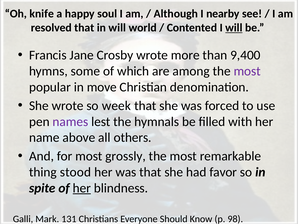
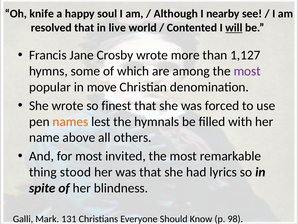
in will: will -> live (117, 28)
9,400: 9,400 -> 1,127 (245, 55)
week: week -> finest (116, 105)
names colour: purple -> orange (70, 121)
grossly: grossly -> invited (126, 156)
favor: favor -> lyrics (223, 172)
her underline: present -> none (82, 188)
